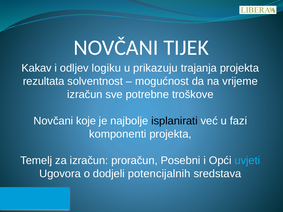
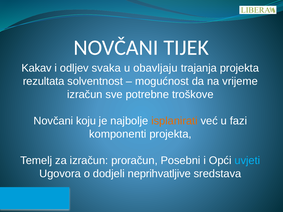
logiku: logiku -> svaka (106, 68)
prikazuju: prikazuju -> obavljaju (155, 68)
koje: koje -> koju (86, 121)
isplanirati colour: black -> orange (174, 121)
potencijalnih: potencijalnih -> neprihvatljive (159, 174)
